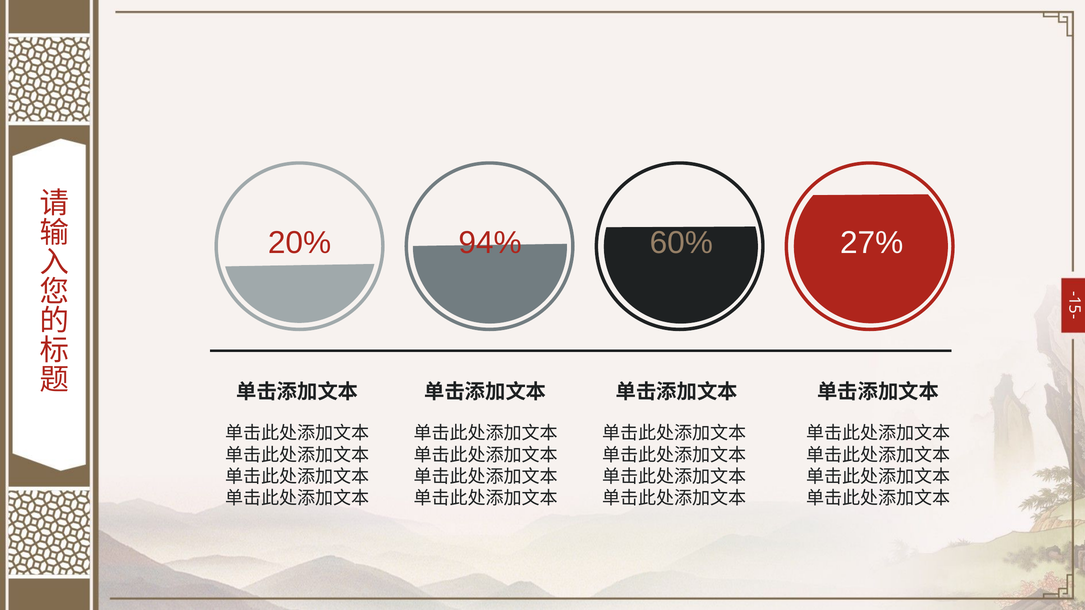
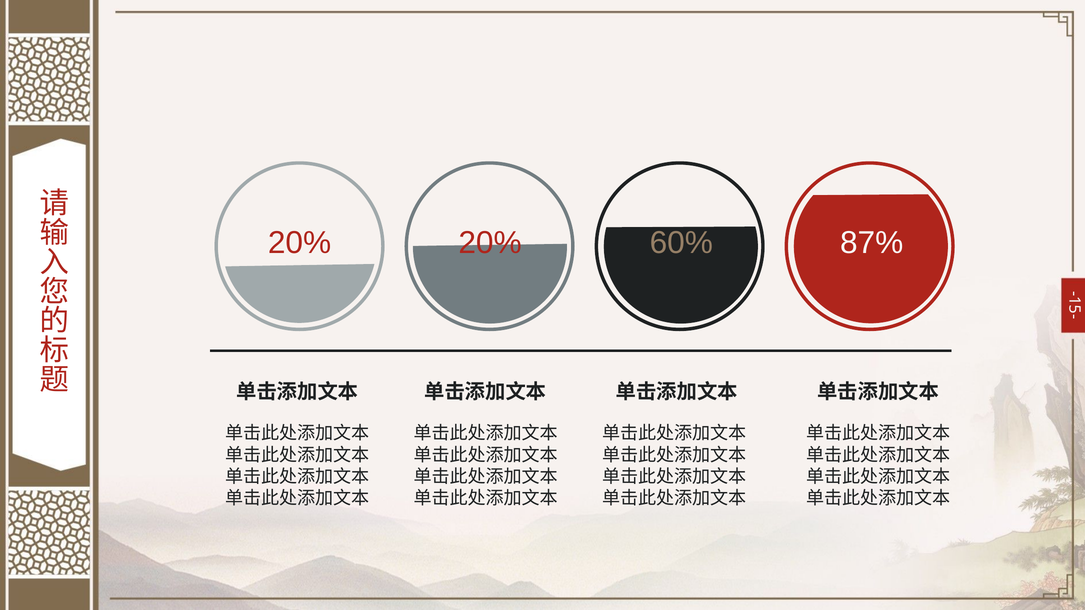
20% 94%: 94% -> 20% (490, 243)
27%: 27% -> 87% (872, 243)
